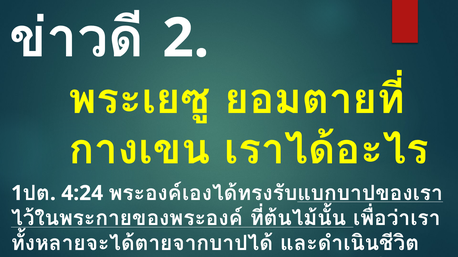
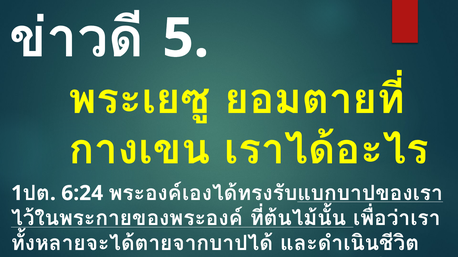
2: 2 -> 5 (186, 38)
4:24: 4:24 -> 6:24 (82, 194)
